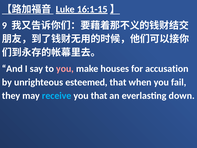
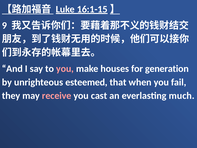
accusation: accusation -> generation (167, 69)
receive colour: light blue -> pink (57, 96)
you that: that -> cast (99, 96)
down: down -> much (182, 96)
